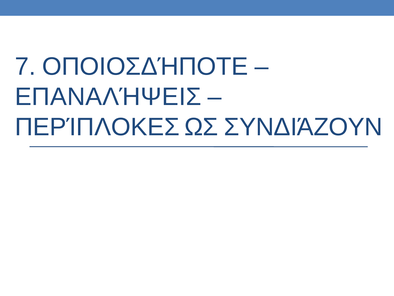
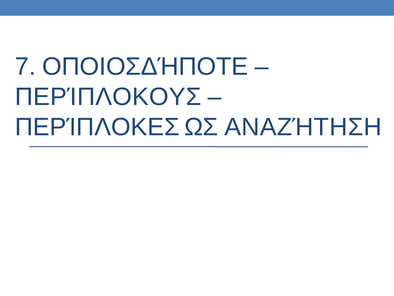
ΕΠΑΝΑΛΉΨΕΙΣ: ΕΠΑΝΑΛΉΨΕΙΣ -> ΠΕΡΊΠΛΟΚΟΥΣ (108, 97)
ΣΥΝΔΙΆΖΟΥΝ: ΣΥΝΔΙΆΖΟΥΝ -> ΑΝΑΖΉΤΗΣΗ (303, 127)
